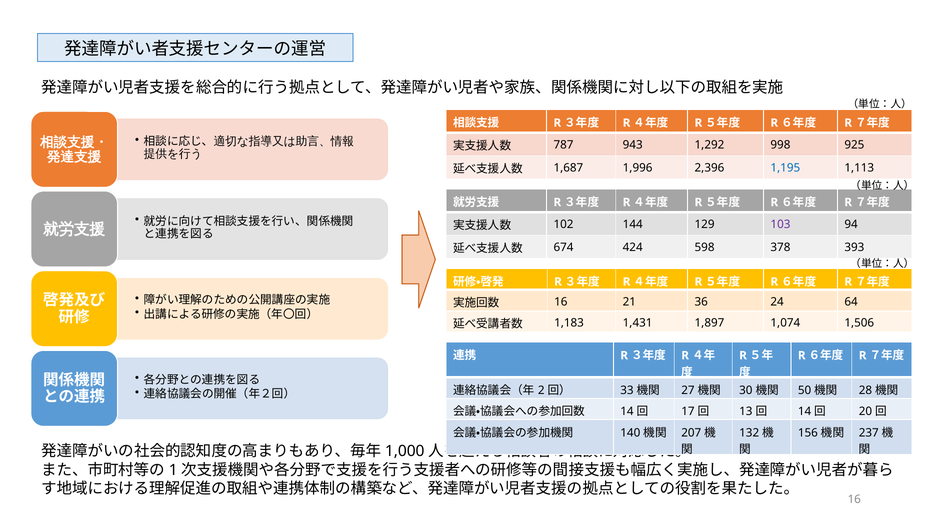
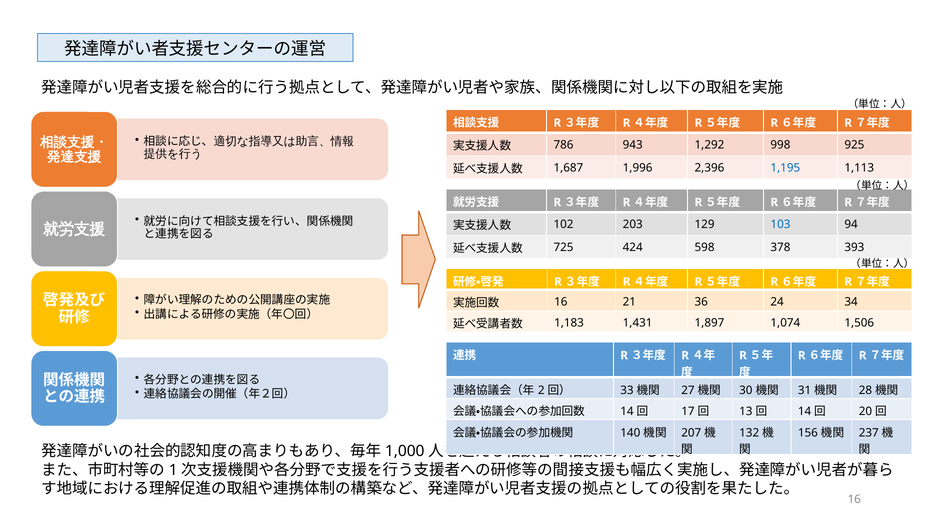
787: 787 -> 786 (564, 145)
144: 144 -> 203 (633, 224)
103 colour: purple -> blue (780, 224)
674: 674 -> 725 (564, 247)
64: 64 -> 34 (851, 302)
50: 50 -> 31 (805, 391)
